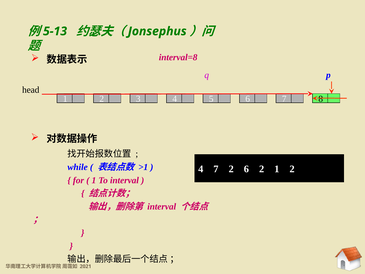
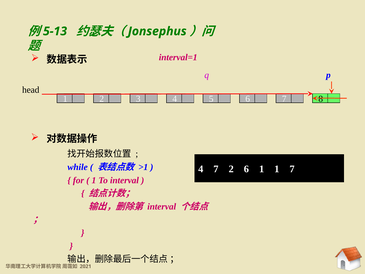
interval=8: interval=8 -> interval=1 (178, 57)
6 2: 2 -> 1 (262, 169)
2: 2 -> 7 (292, 169)
